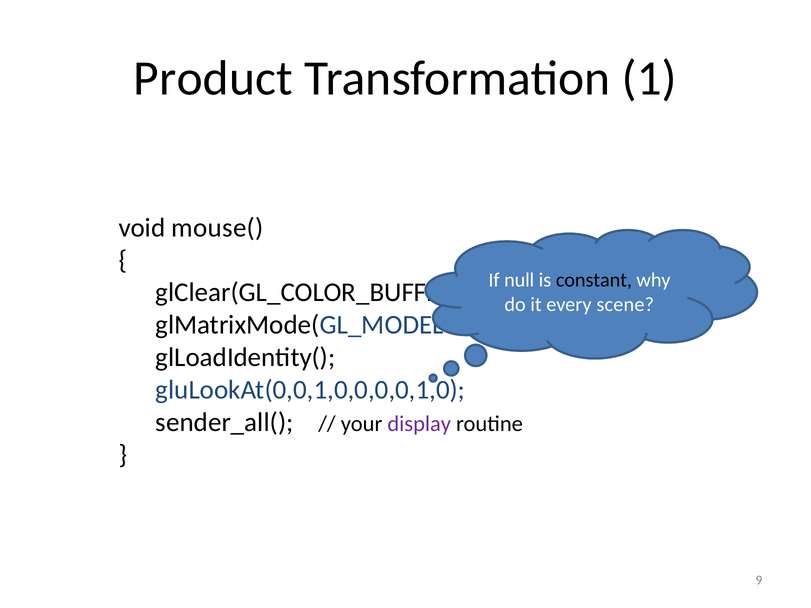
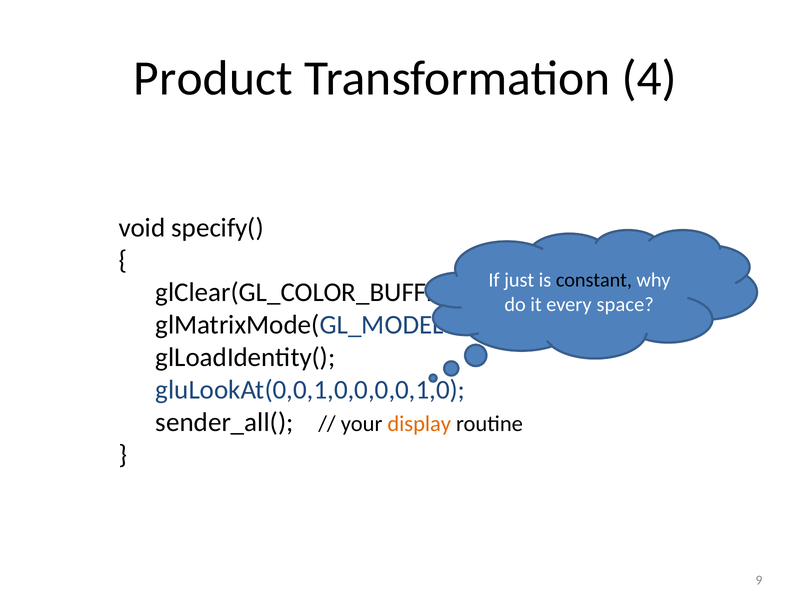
1: 1 -> 4 (649, 79)
mouse(: mouse( -> specify( (218, 228)
null: null -> just (519, 280)
scene: scene -> space (625, 305)
display colour: purple -> orange (419, 424)
